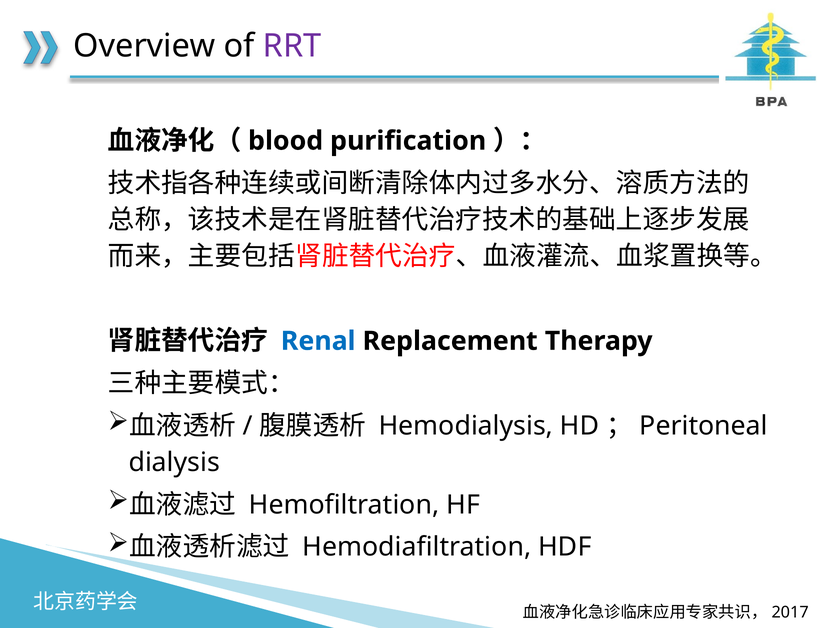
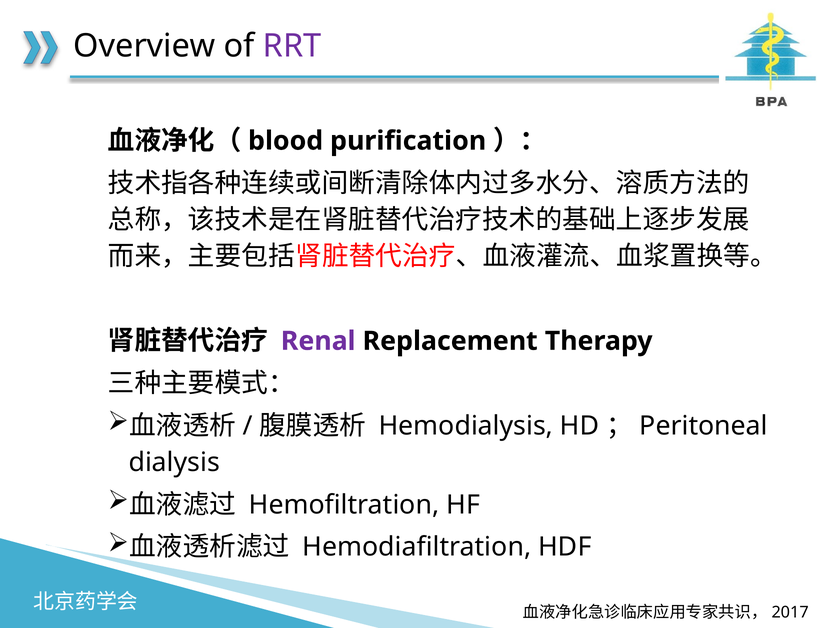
Renal colour: blue -> purple (318, 341)
